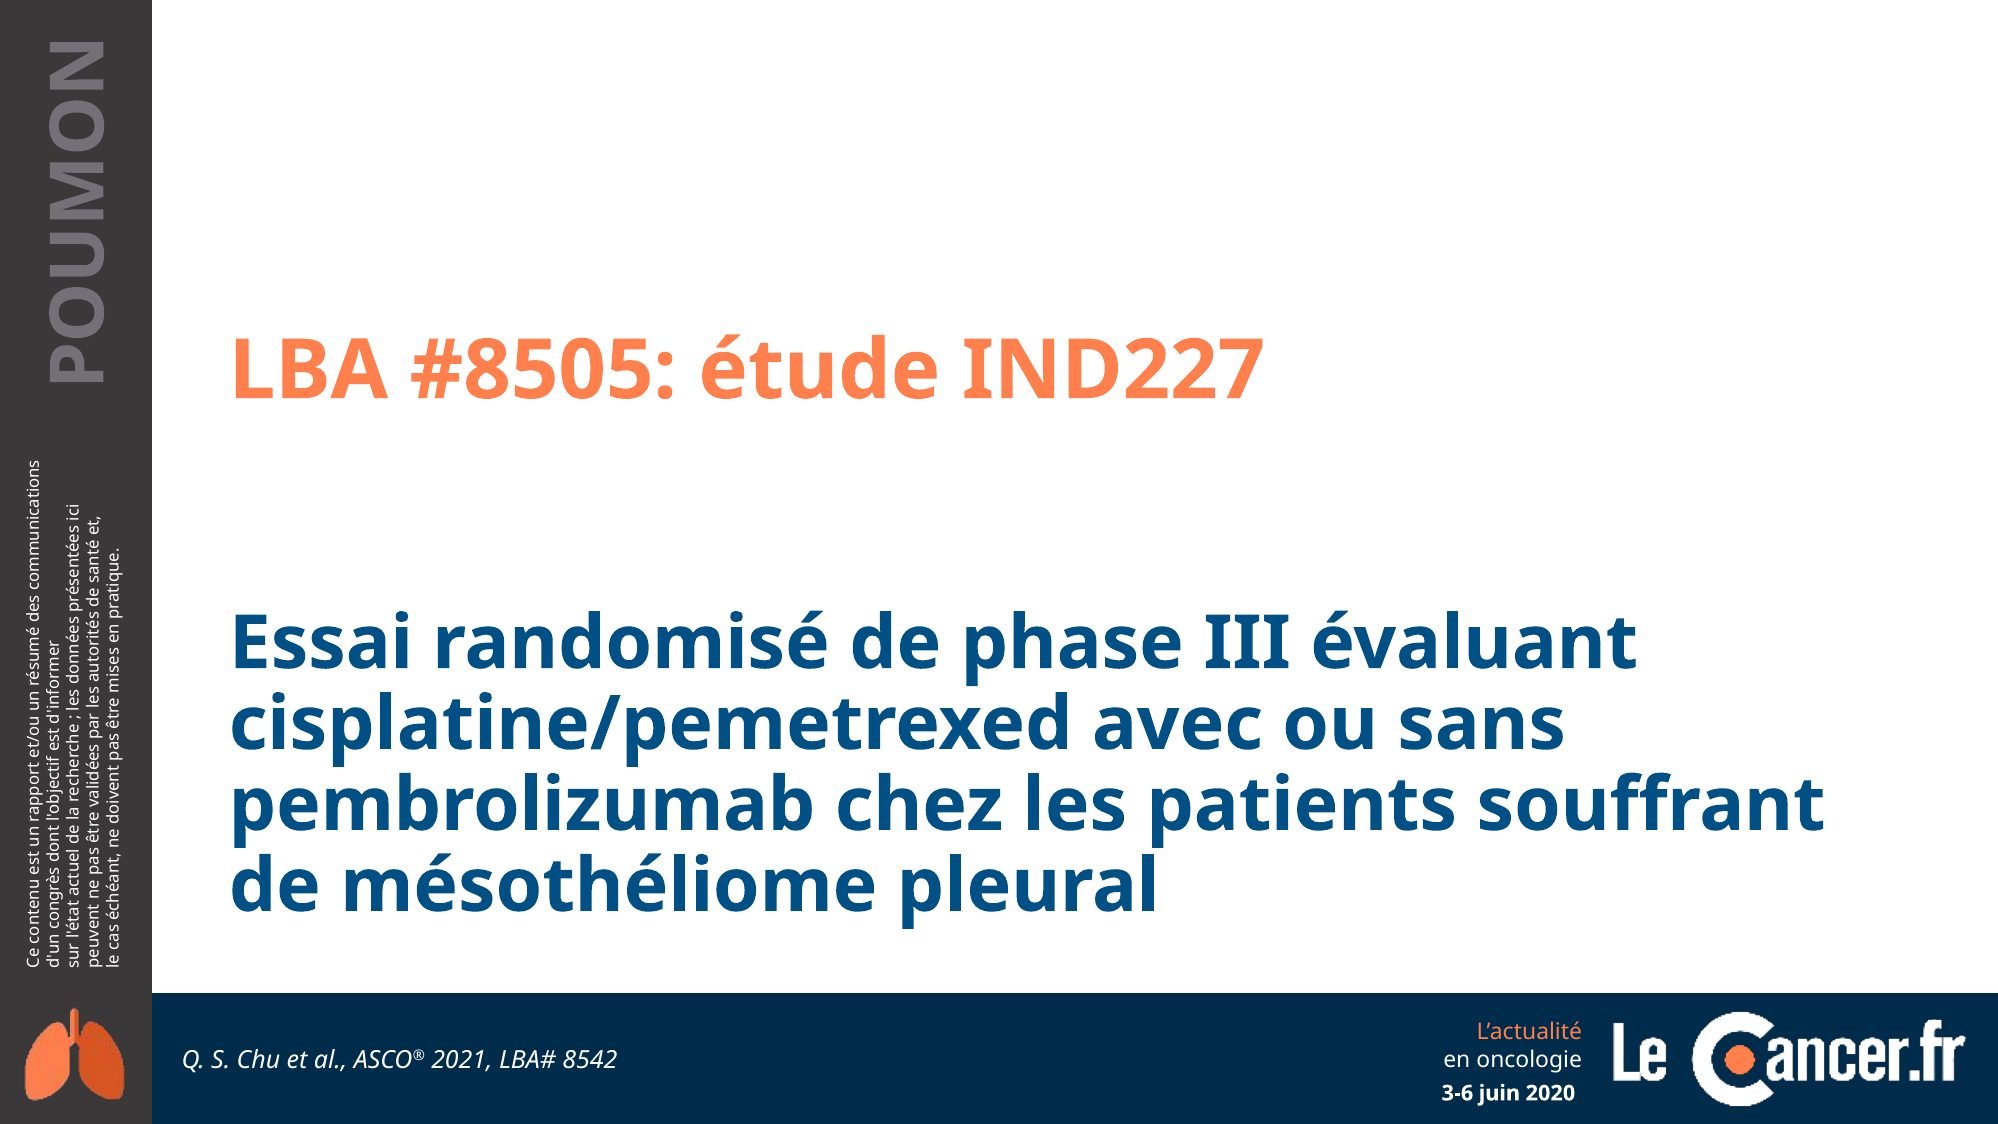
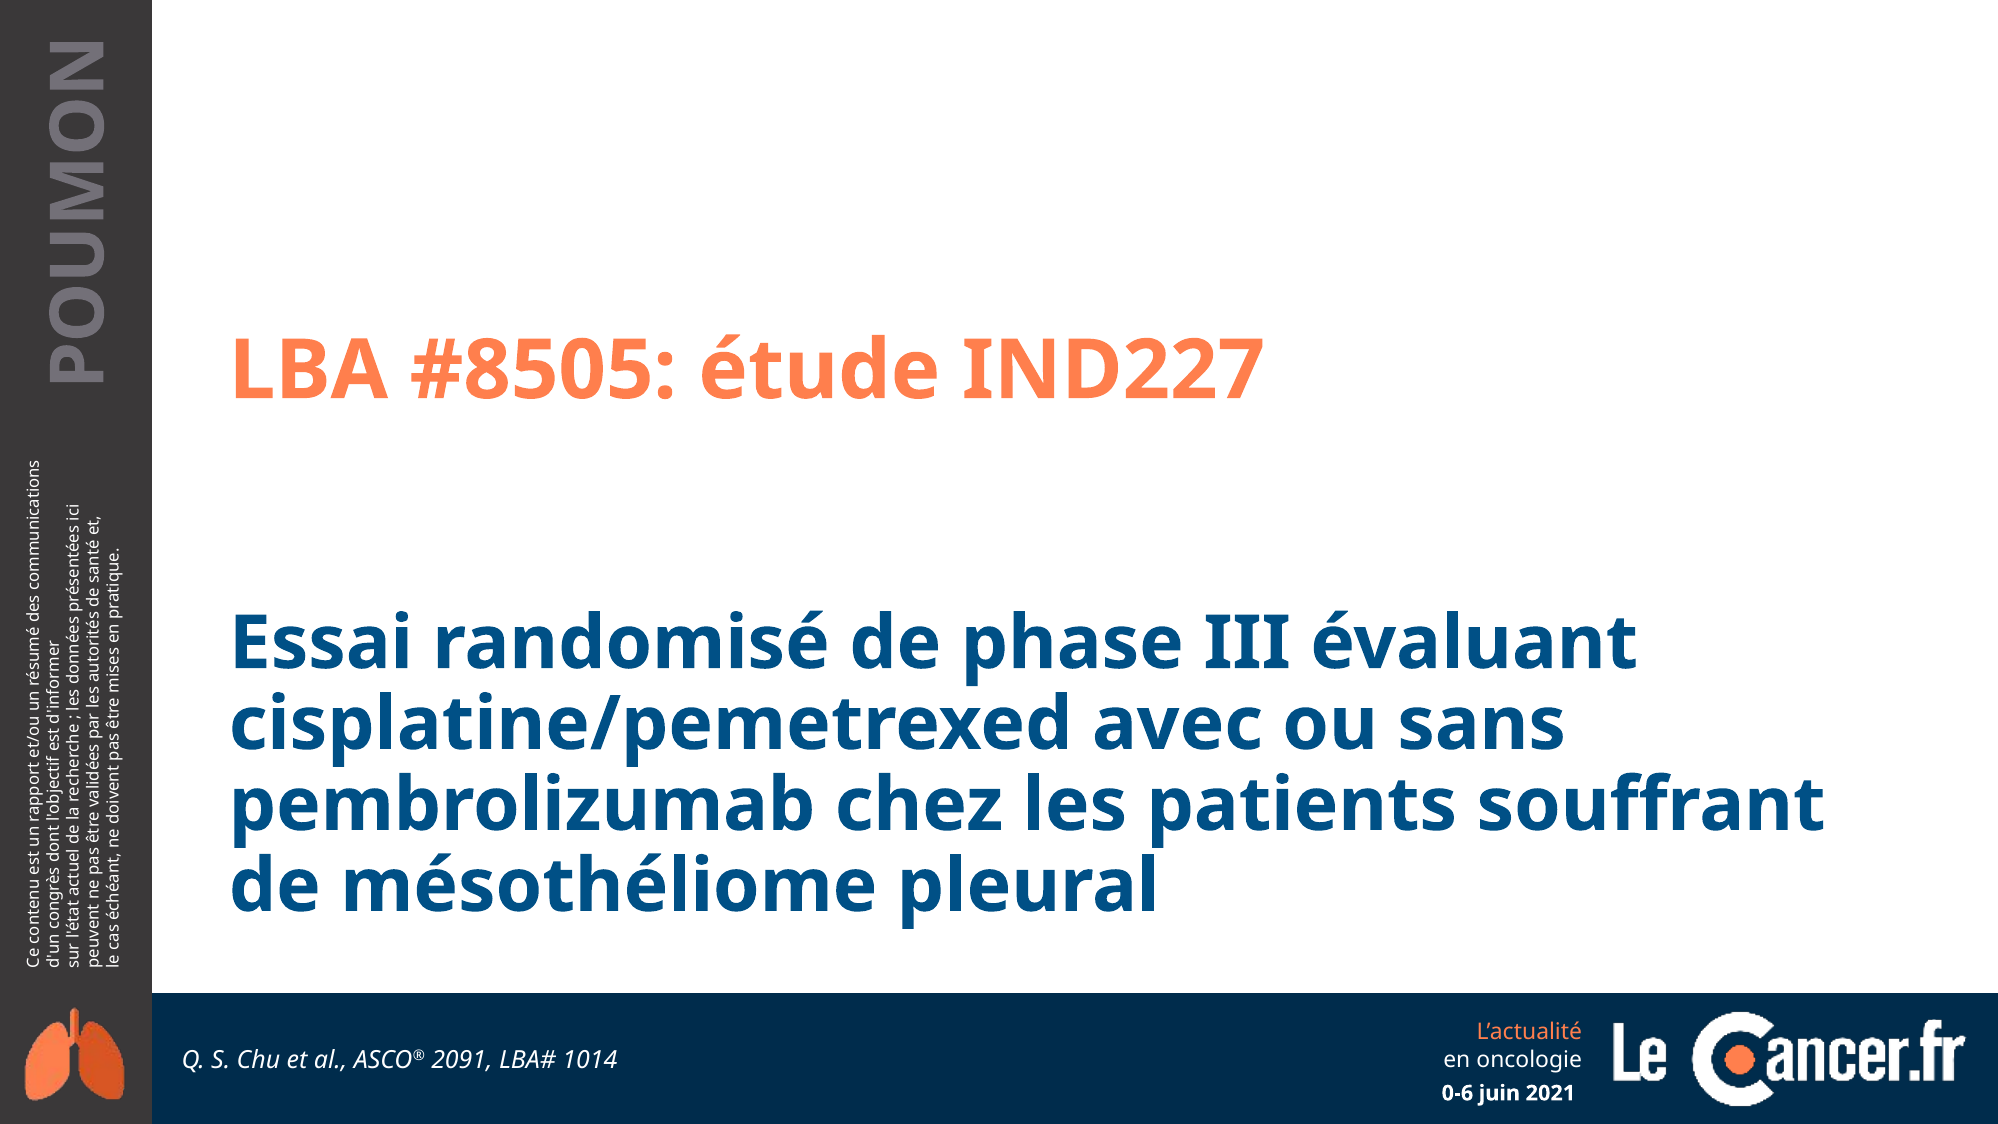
2021: 2021 -> 2091 (462, 1060)
8542: 8542 -> 1014 (590, 1060)
3-6: 3-6 -> 0-6 (1457, 1093)
2020: 2020 -> 2021 (1550, 1093)
